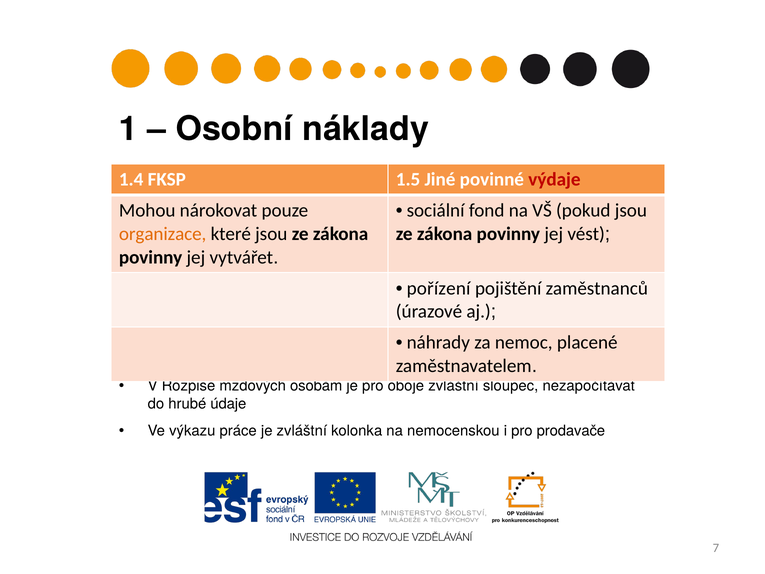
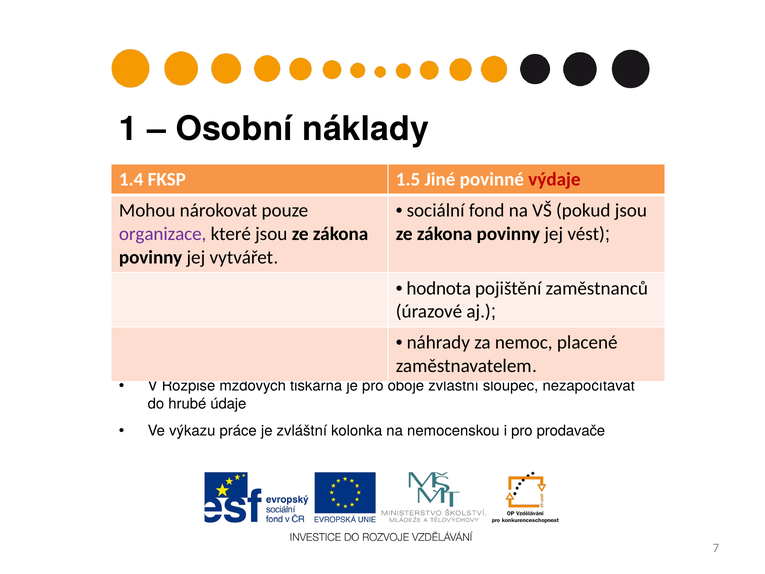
organizace colour: orange -> purple (163, 234)
pořízení: pořízení -> hodnota (439, 288)
osobám: osobám -> tiskárna (316, 386)
